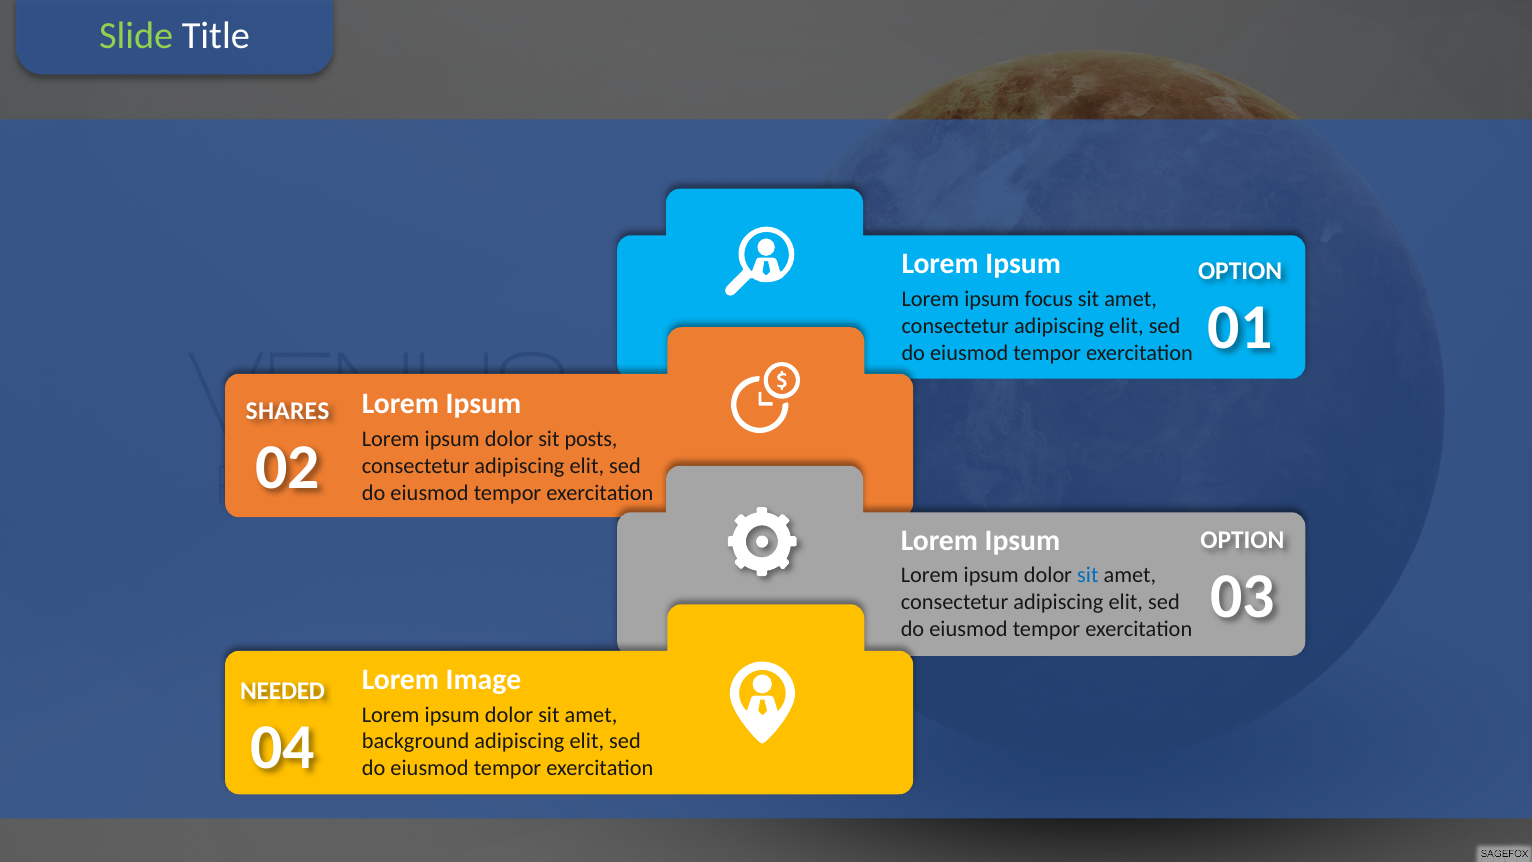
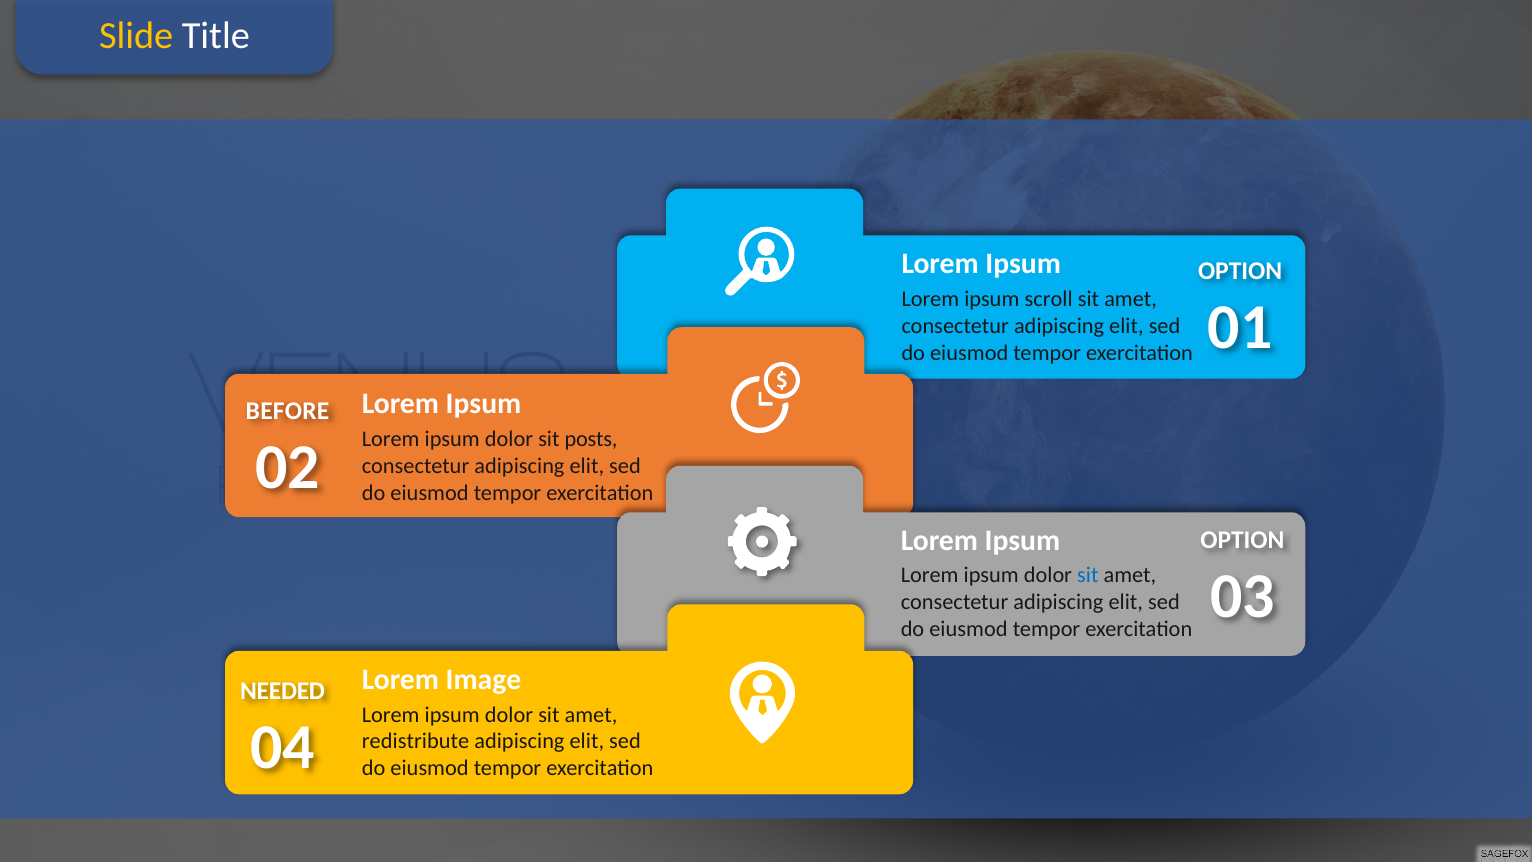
Slide colour: light green -> yellow (136, 36)
focus: focus -> scroll (1049, 299)
SHARES: SHARES -> BEFORE (288, 411)
background: background -> redistribute (416, 741)
